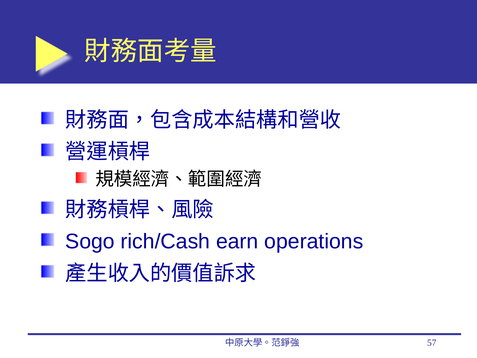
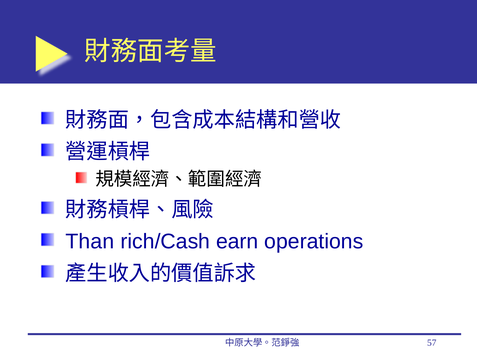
Sogo: Sogo -> Than (90, 241)
